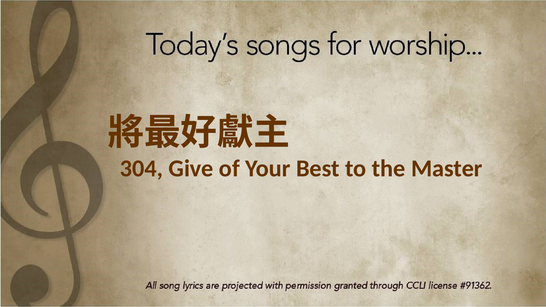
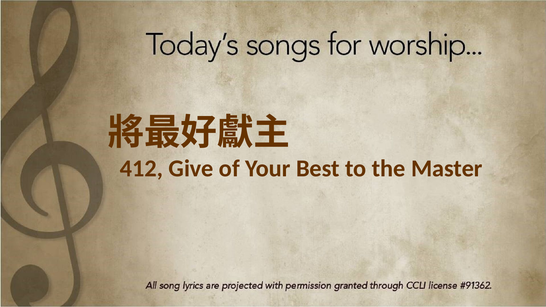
304: 304 -> 412 (141, 169)
